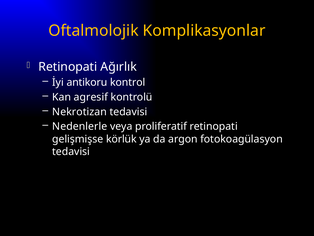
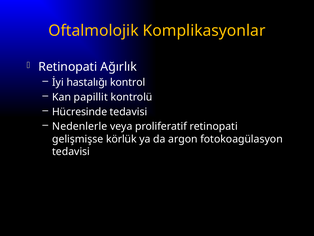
antikoru: antikoru -> hastalığı (87, 82)
agresif: agresif -> papillit (91, 97)
Nekrotizan: Nekrotizan -> Hücresinde (80, 112)
